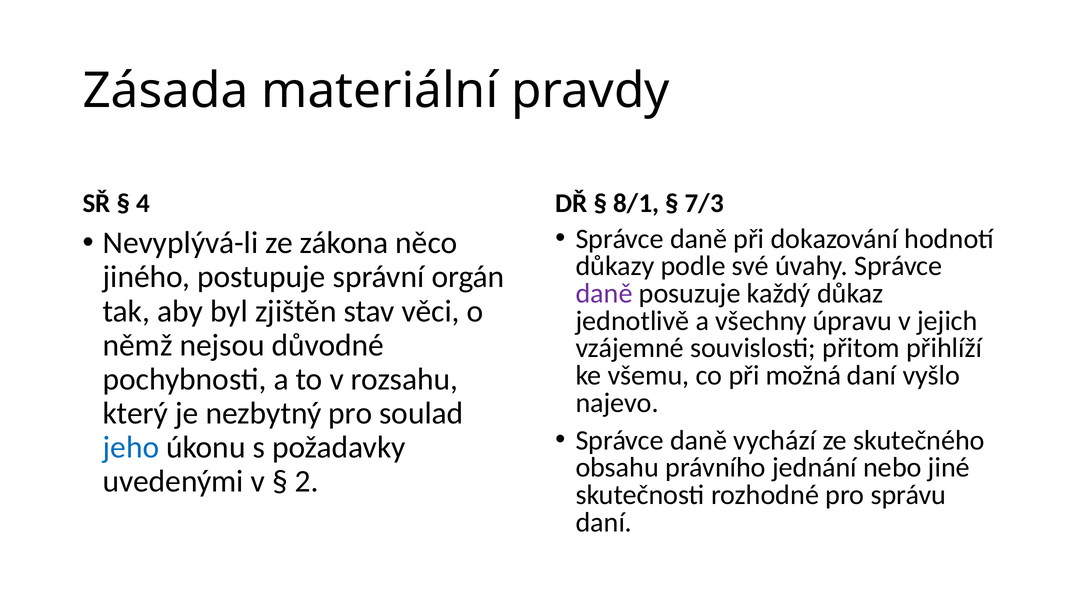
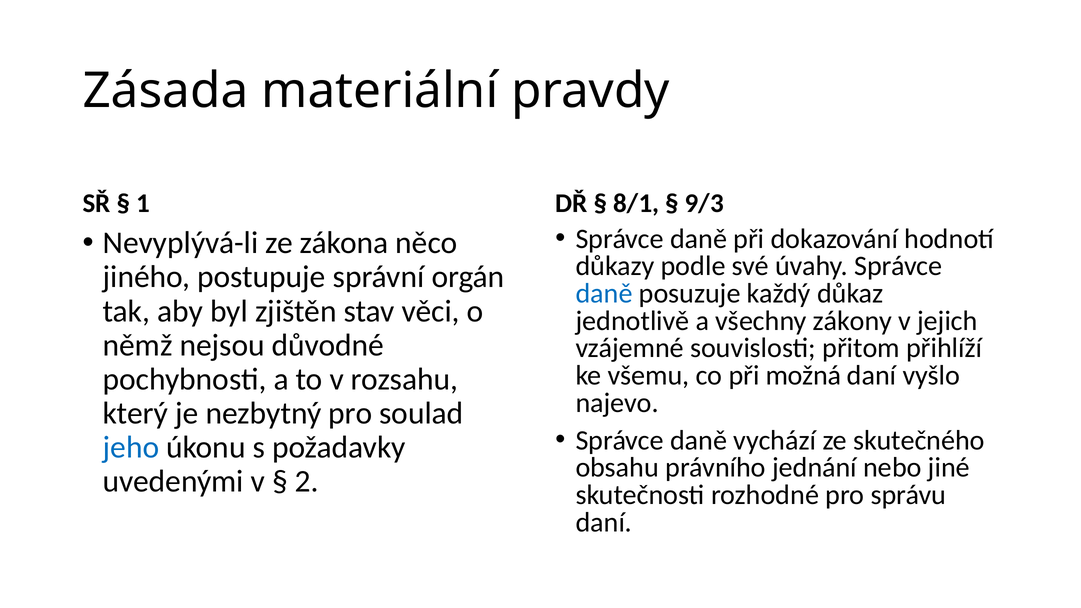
4: 4 -> 1 (143, 203)
7/3: 7/3 -> 9/3 (704, 203)
daně colour: purple -> blue (604, 293)
úpravu: úpravu -> zákony (852, 321)
